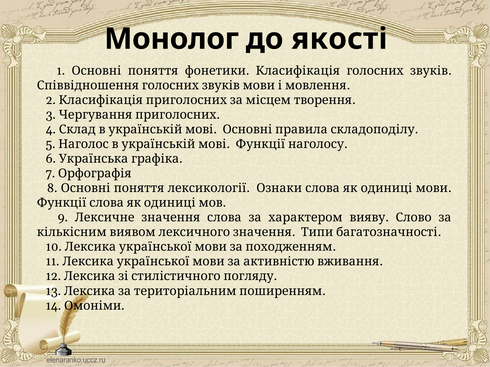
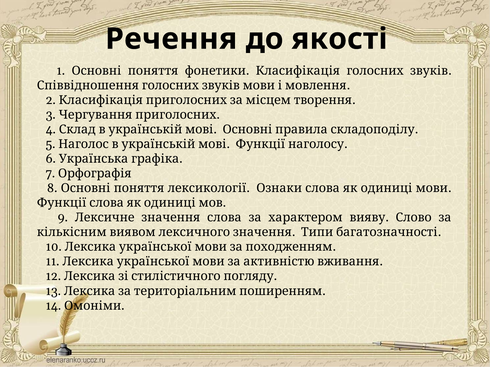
Монолог: Монолог -> Речення (171, 39)
